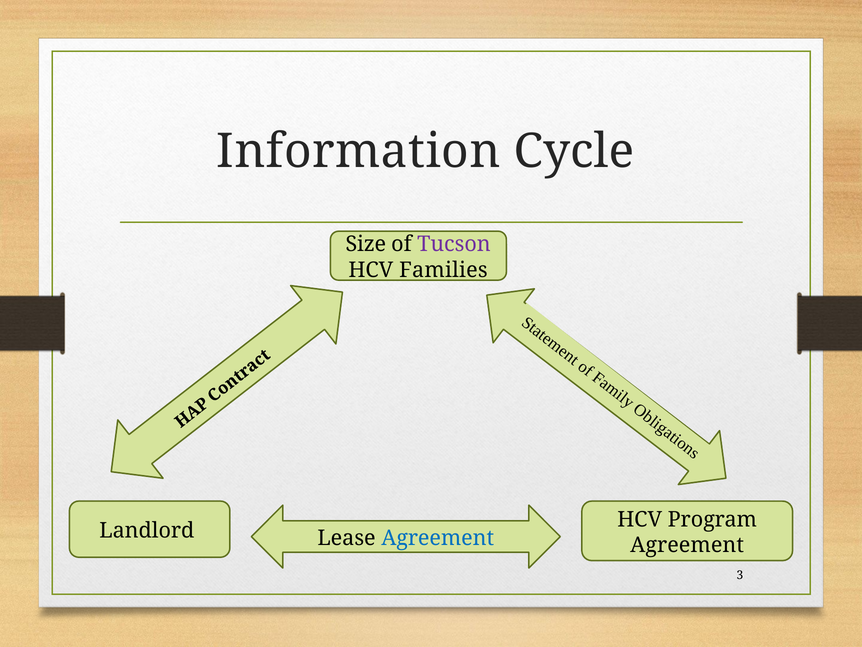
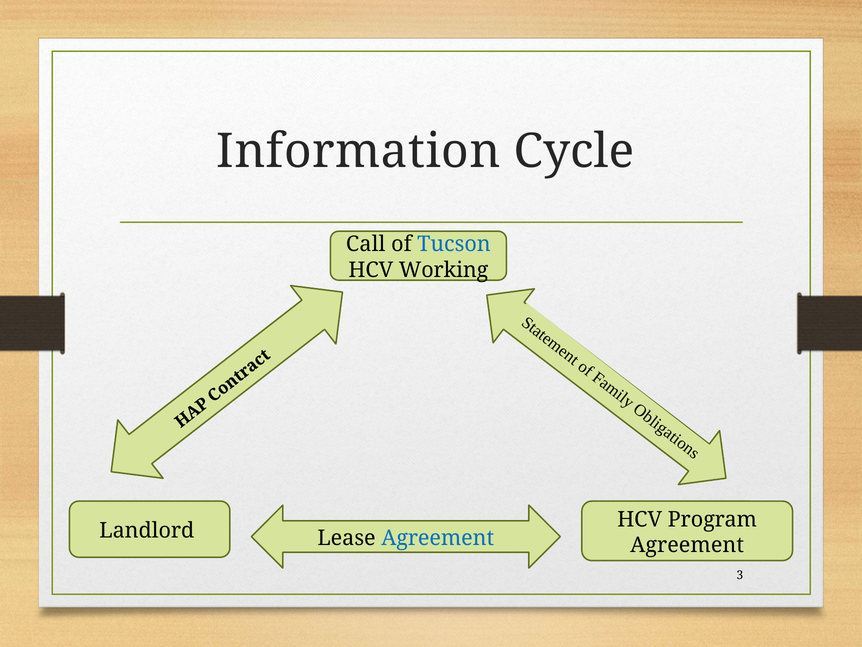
Size: Size -> Call (366, 244)
Tucson colour: purple -> blue (454, 244)
Families: Families -> Working (444, 270)
